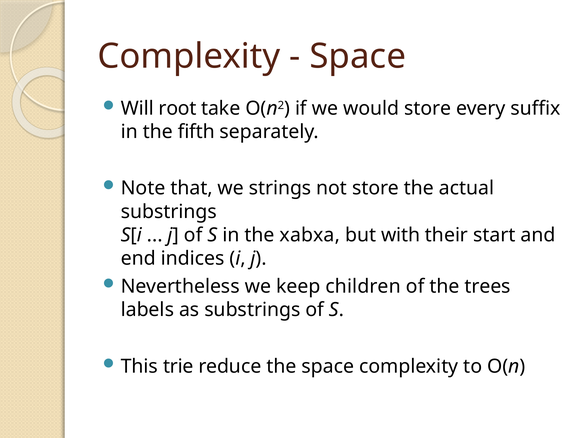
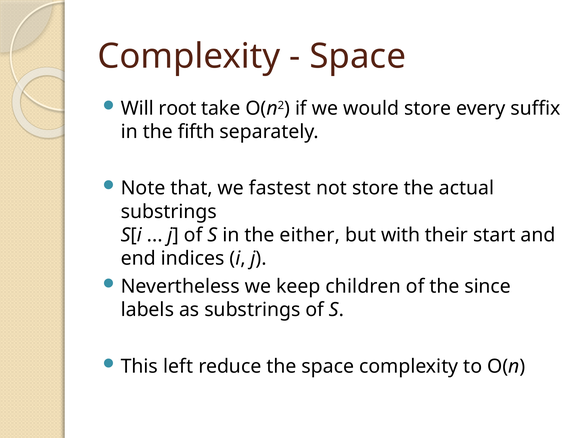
strings: strings -> fastest (280, 188)
xabxa: xabxa -> either (310, 235)
trees: trees -> since (488, 287)
trie: trie -> left (178, 366)
